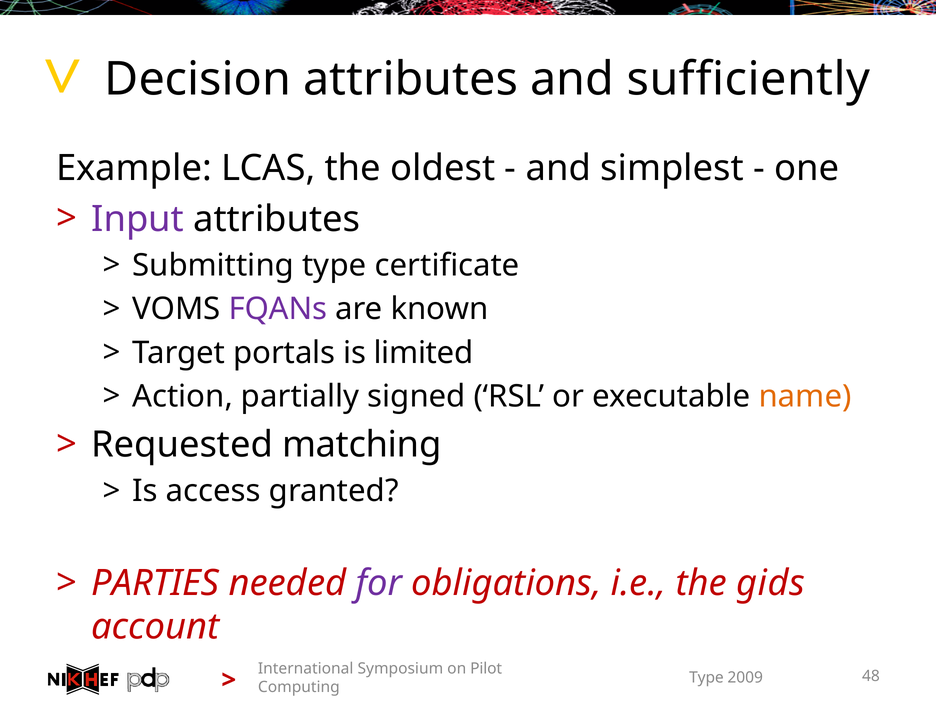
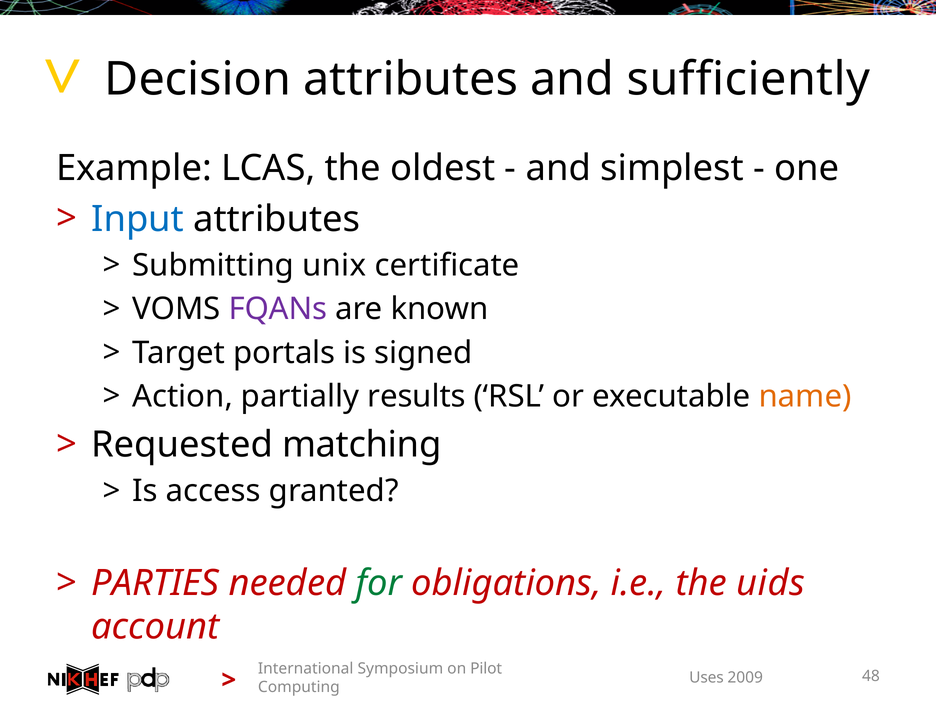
Input colour: purple -> blue (138, 219)
Submitting type: type -> unix (334, 265)
limited: limited -> signed (423, 353)
signed: signed -> results (417, 396)
for colour: purple -> green (379, 583)
gids: gids -> uids (771, 583)
Type: Type -> Uses (706, 678)
